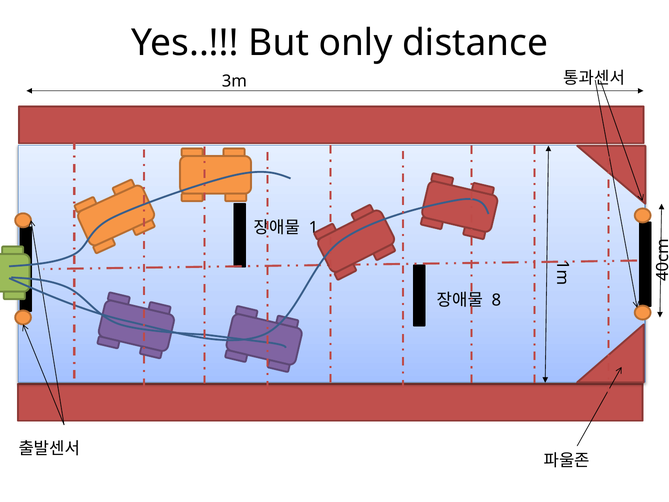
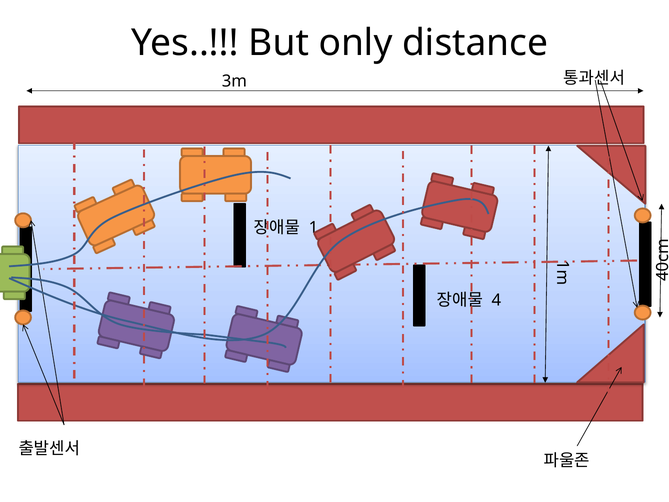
8: 8 -> 4 (496, 300)
